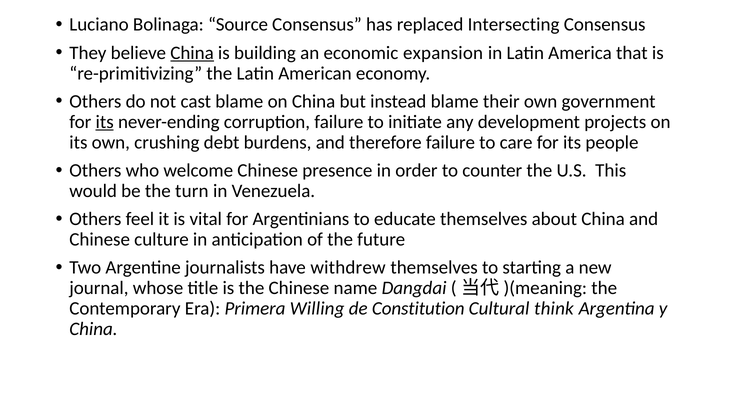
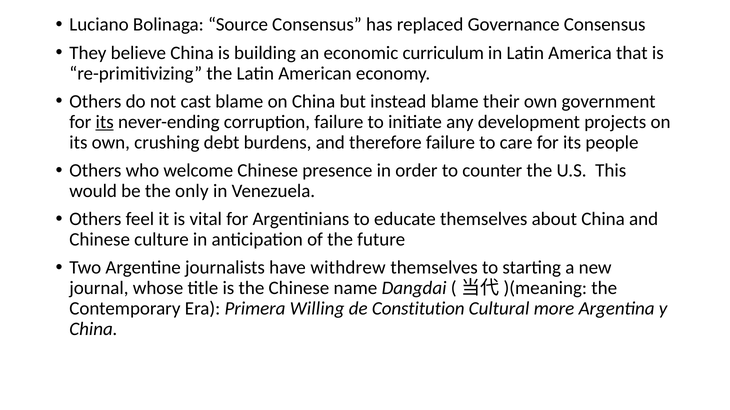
Intersecting: Intersecting -> Governance (514, 25)
China underline: present -> none (192, 53)
expansion: expansion -> curriculum (443, 53)
turn: turn -> only (192, 191)
think: think -> more (554, 309)
